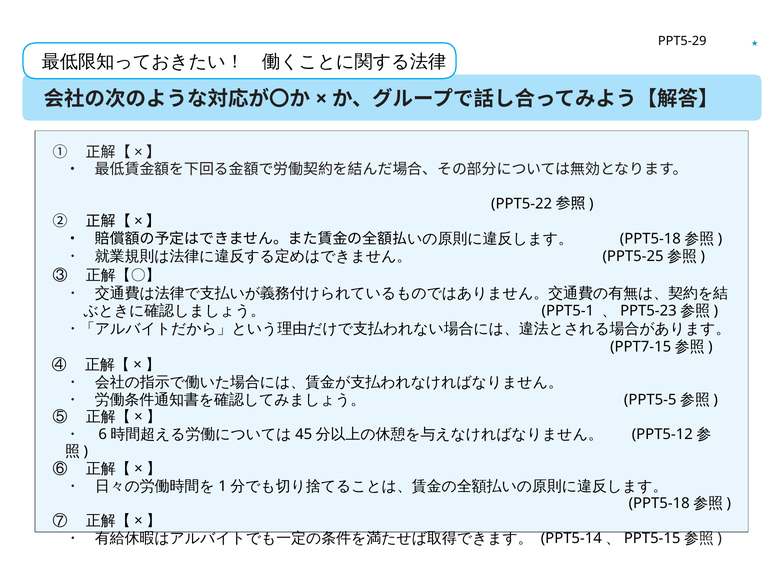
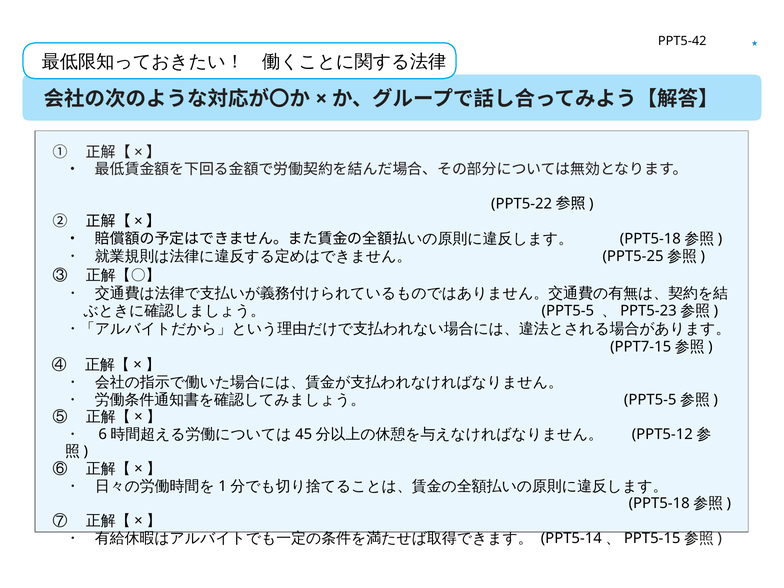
PPT5-29: PPT5-29 -> PPT5-42 (682, 41)
PPT5-1: PPT5-1 -> PPT5-5 (568, 311)
